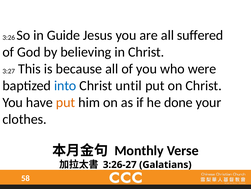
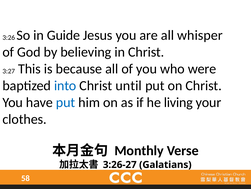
suffered: suffered -> whisper (200, 35)
put colour: orange -> blue (66, 102)
done: done -> living (178, 102)
